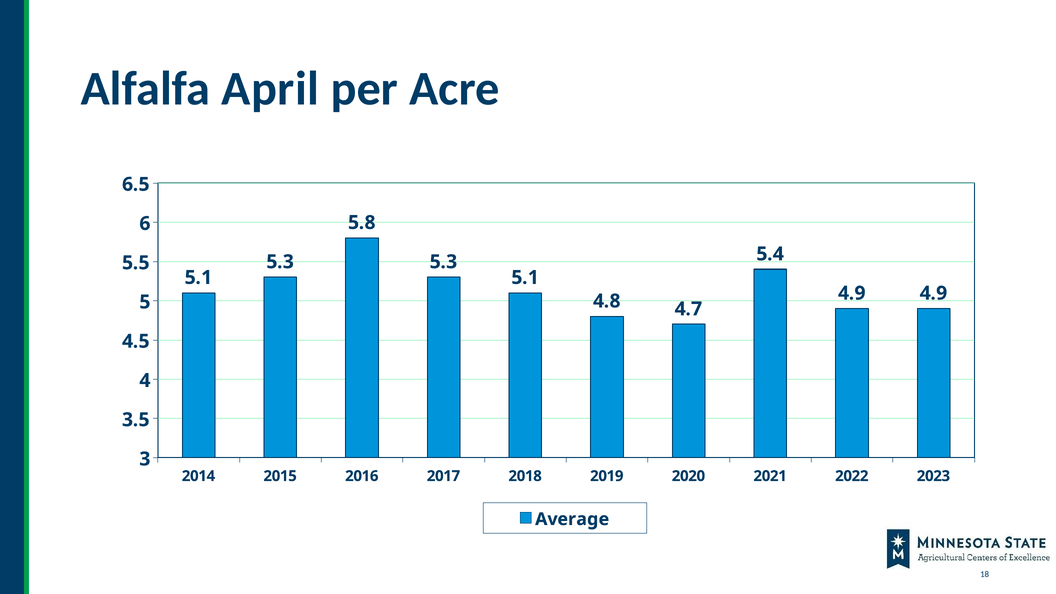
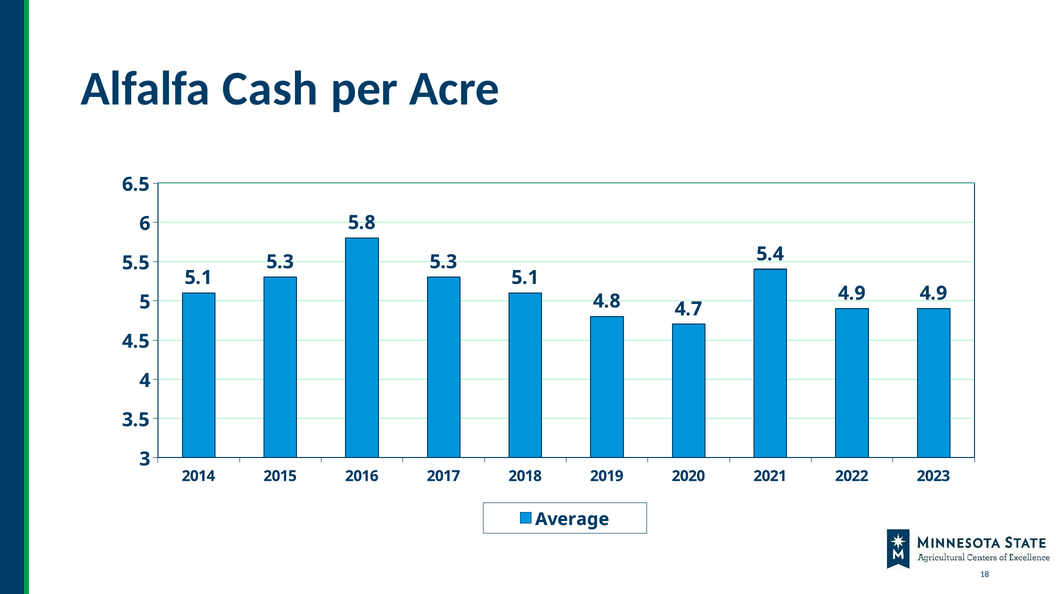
April: April -> Cash (270, 89)
